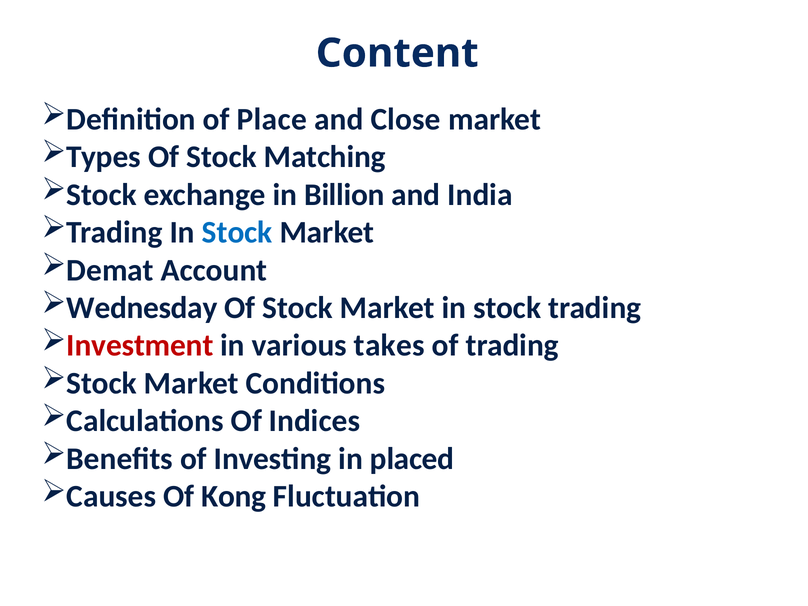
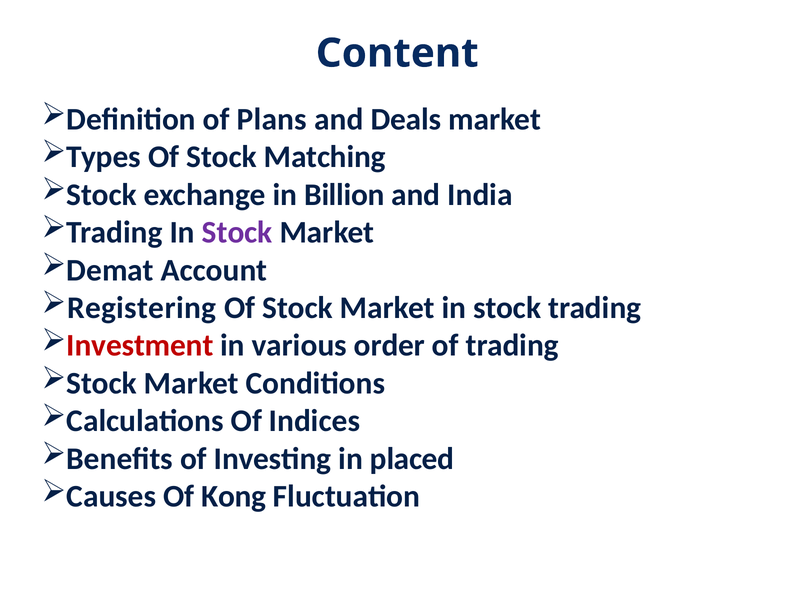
Place: Place -> Plans (272, 119)
Close: Close -> Deals (406, 119)
Stock colour: blue -> purple (237, 232)
Wednesday: Wednesday -> Registering (142, 308)
takes: takes -> order (389, 346)
